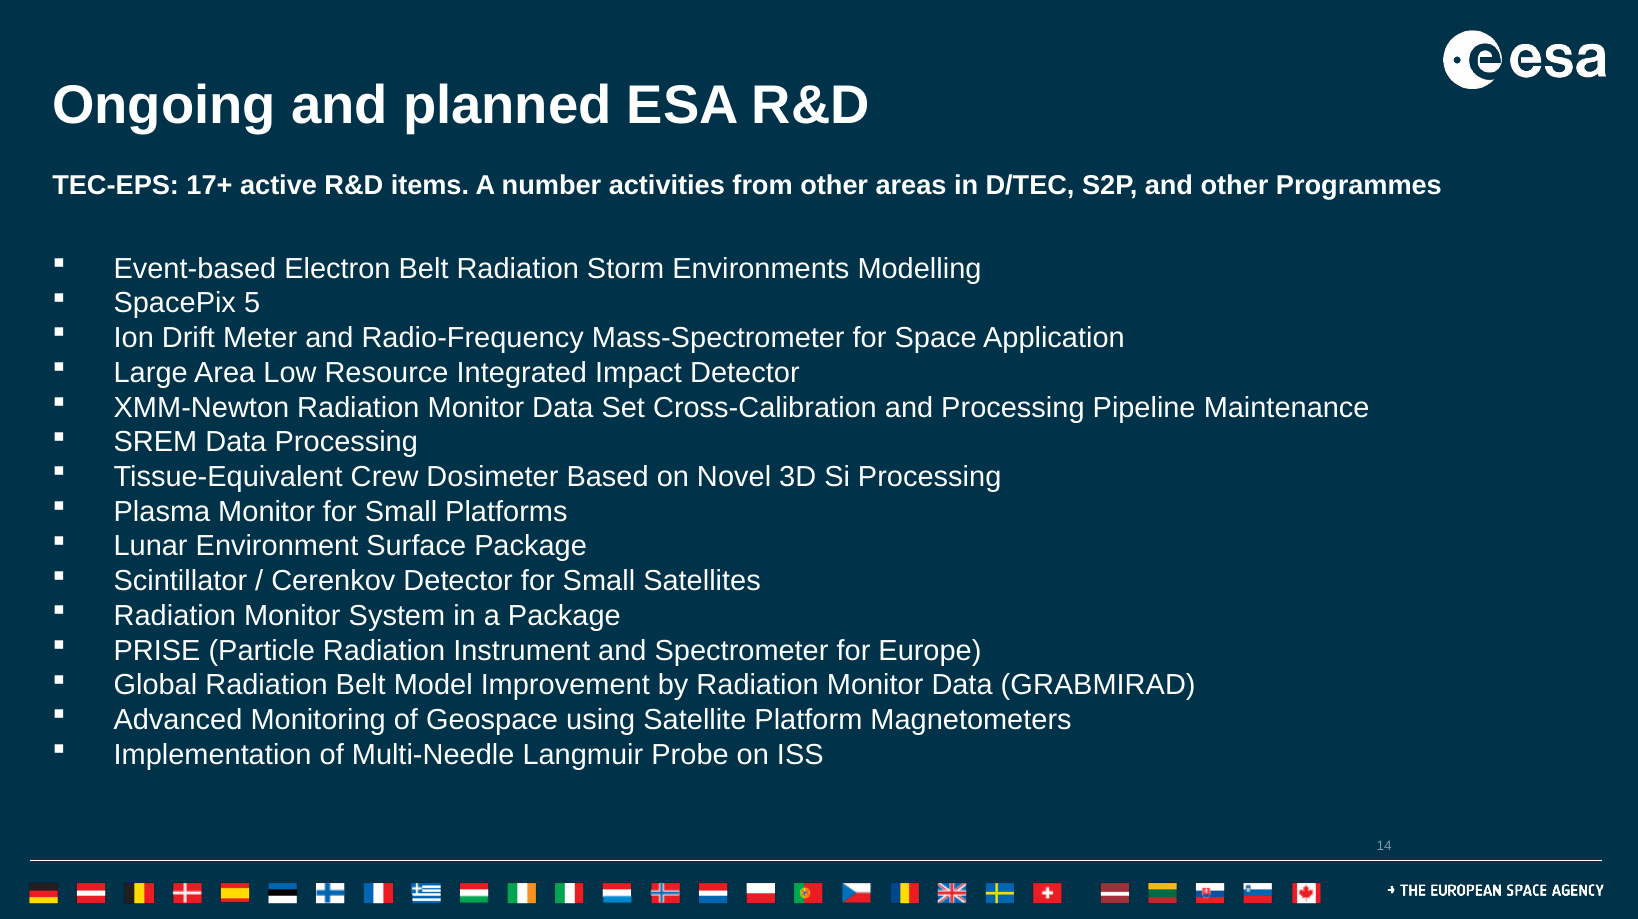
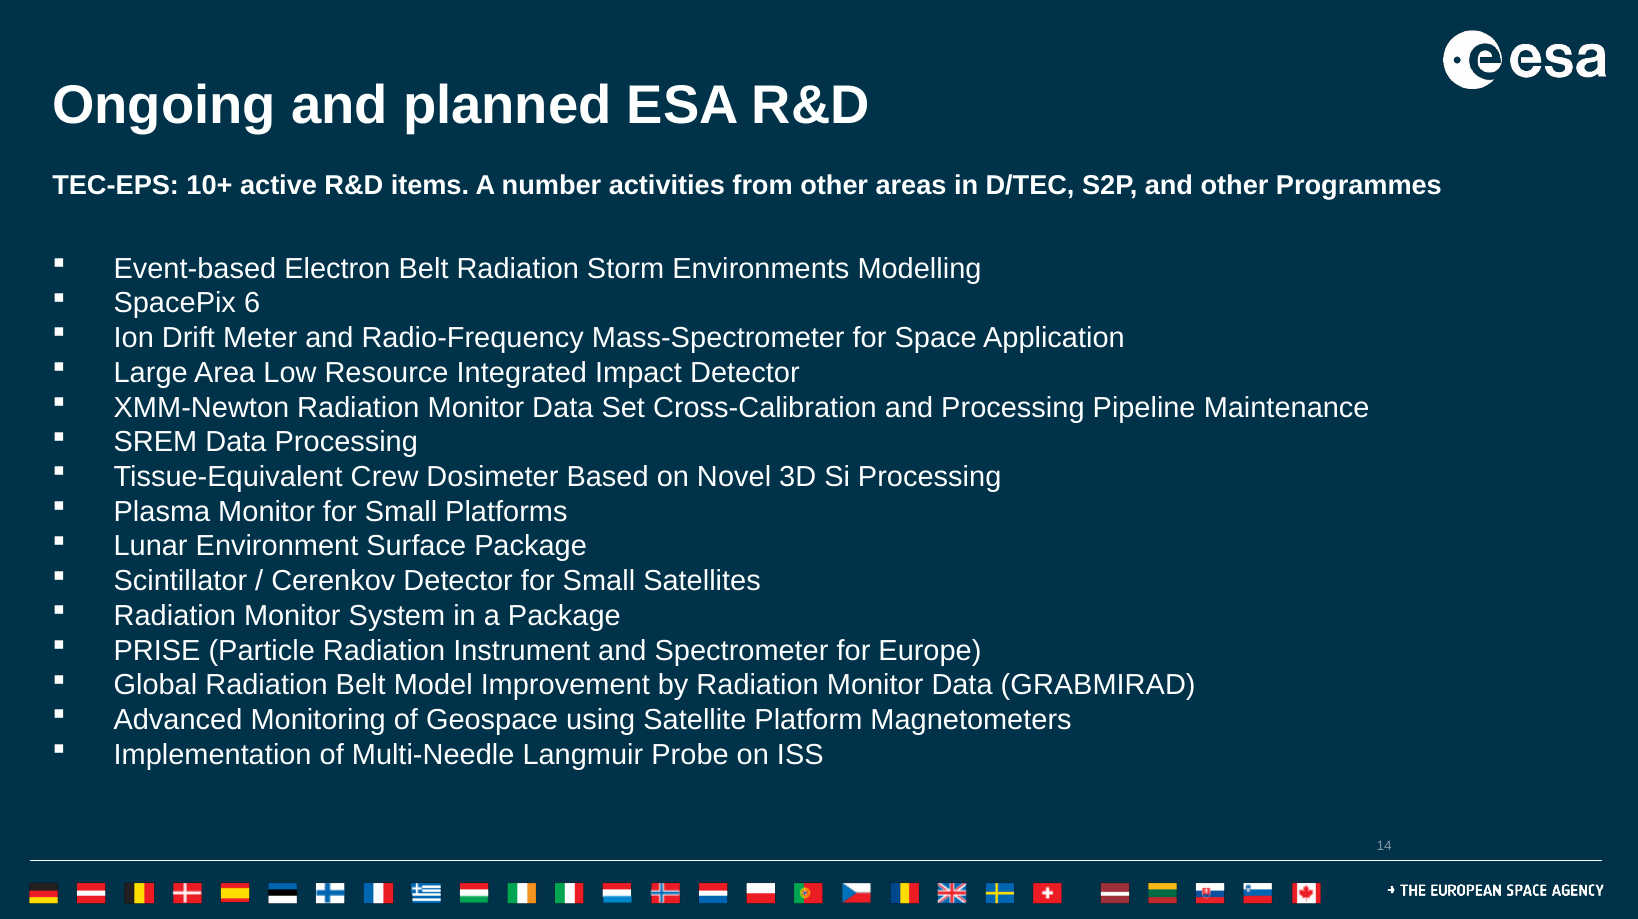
17+: 17+ -> 10+ (209, 186)
5: 5 -> 6 (252, 303)
